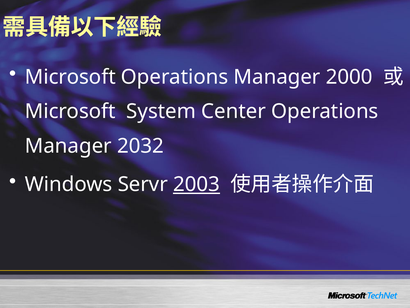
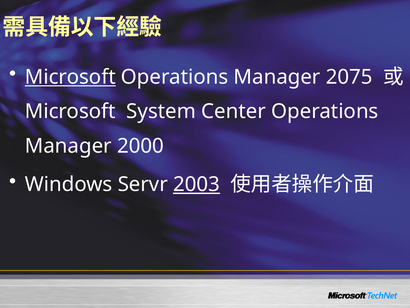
Microsoft underline: none -> present (70, 77)
2000: 2000 -> 2075 (349, 77)
2032: 2032 -> 2000 (140, 146)
